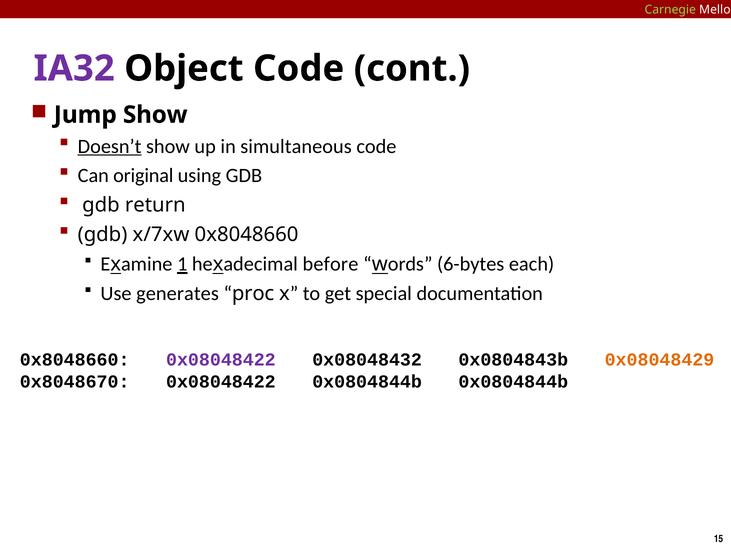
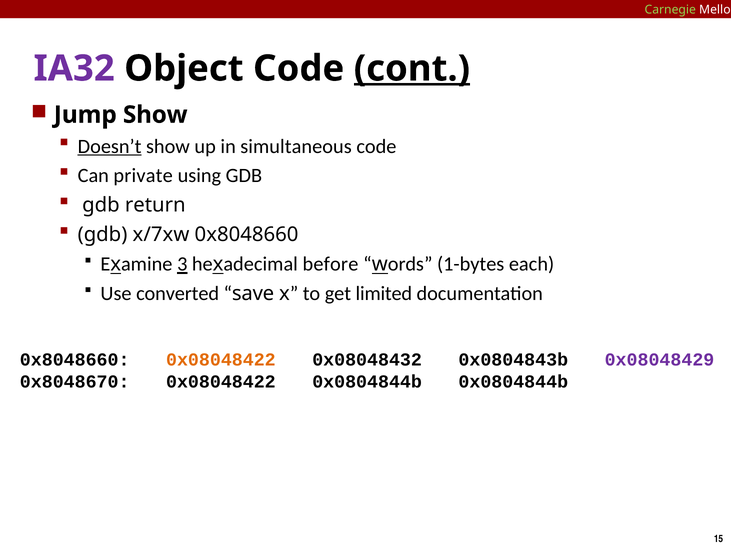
cont underline: none -> present (412, 69)
original: original -> private (143, 176)
1: 1 -> 3 (182, 264)
6-bytes: 6-bytes -> 1-bytes (471, 264)
generates: generates -> converted (178, 294)
proc: proc -> save (253, 294)
special: special -> limited (384, 294)
0x08048422 colour: purple -> orange (221, 360)
0x08048429 colour: orange -> purple (659, 360)
